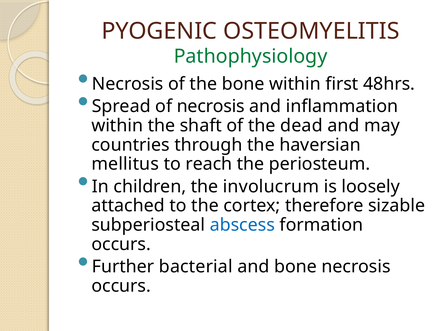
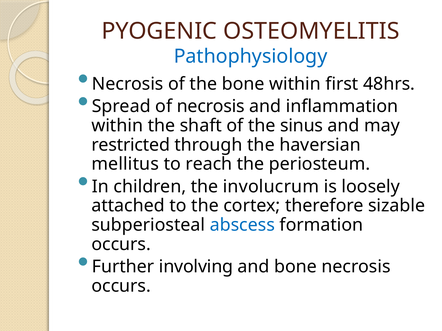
Pathophysiology colour: green -> blue (251, 57)
dead: dead -> sinus (302, 126)
countries: countries -> restricted (131, 145)
bacterial: bacterial -> involving (196, 267)
